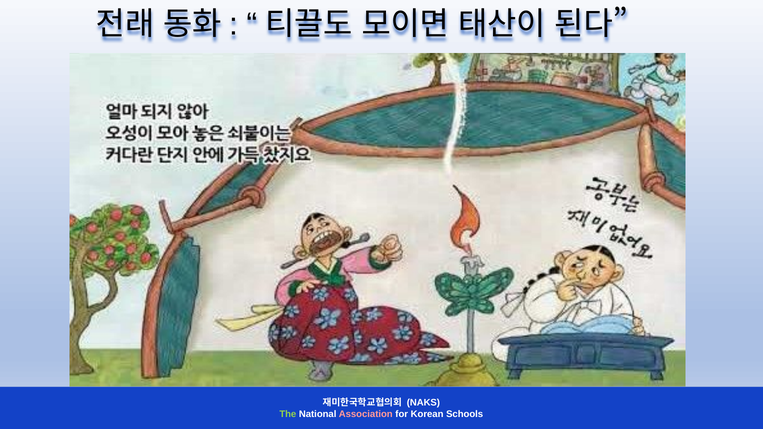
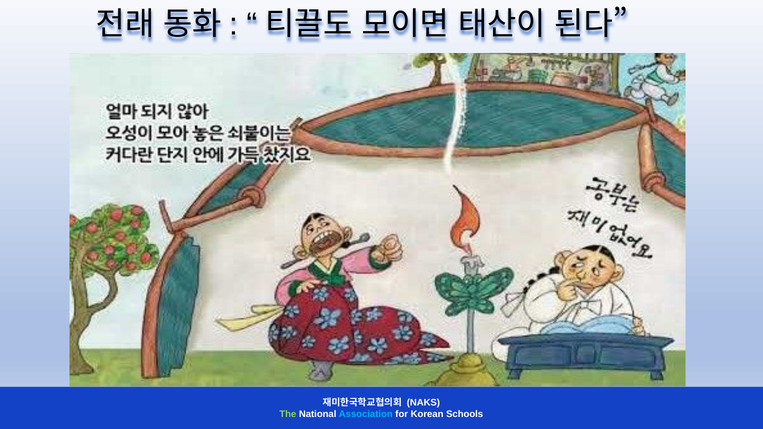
Association colour: pink -> light blue (366, 414)
